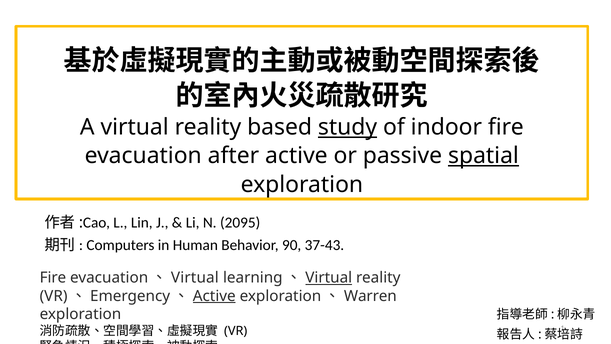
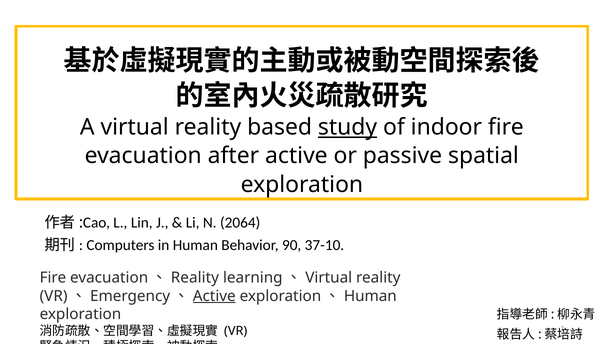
spatial underline: present -> none (484, 156)
2095: 2095 -> 2064 (240, 222)
37-43: 37-43 -> 37-10 (324, 245)
Virtual: Virtual -> Reality (195, 278)
Virtual underline: present -> none (329, 278)
Warren: Warren -> Human (370, 296)
